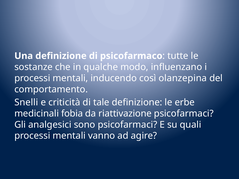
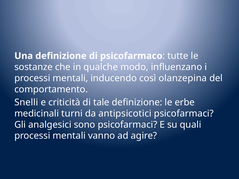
fobia: fobia -> turni (72, 114)
riattivazione: riattivazione -> antipsicotici (125, 114)
